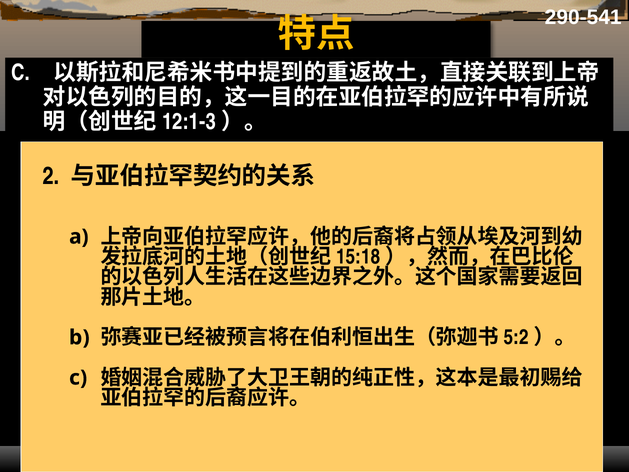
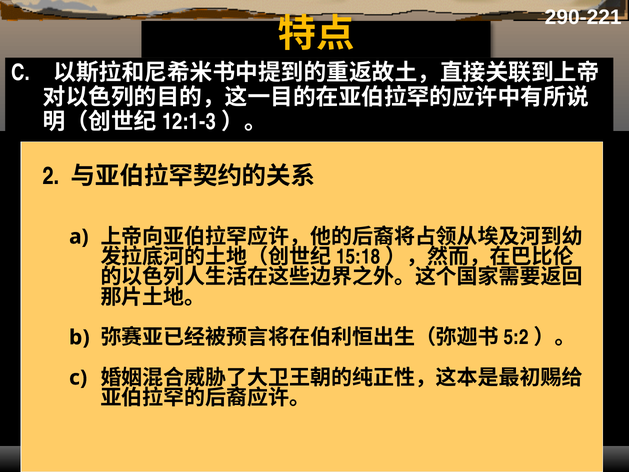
290-541: 290-541 -> 290-221 (583, 17)
